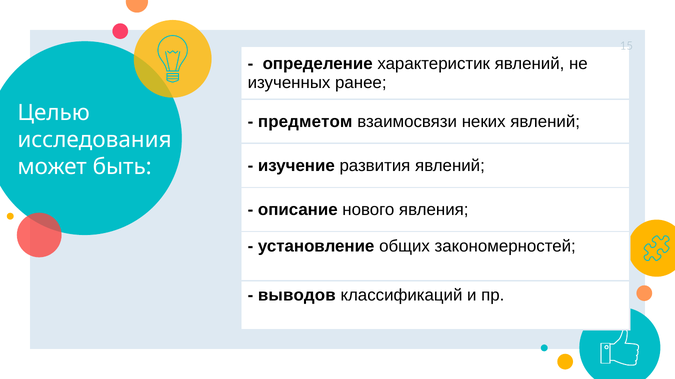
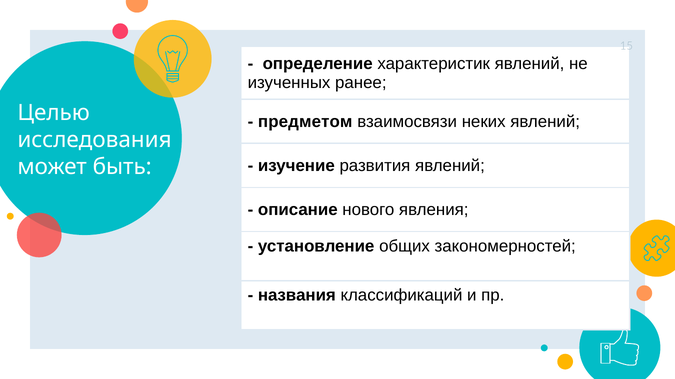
выводов: выводов -> названия (297, 296)
